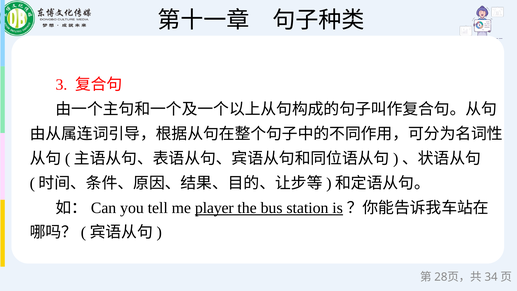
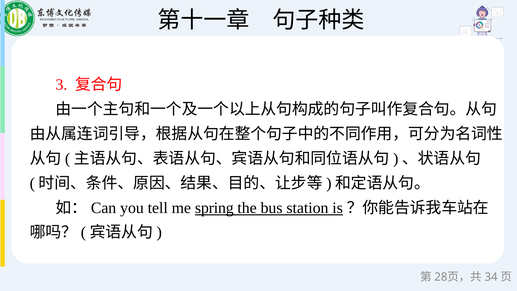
player: player -> spring (214, 208)
